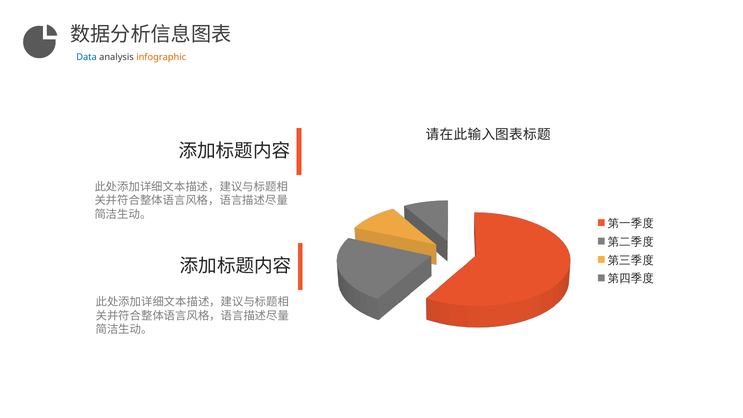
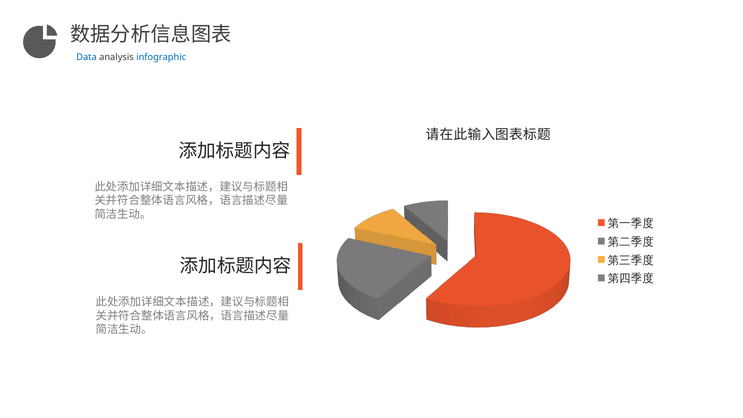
infographic colour: orange -> blue (161, 57)
